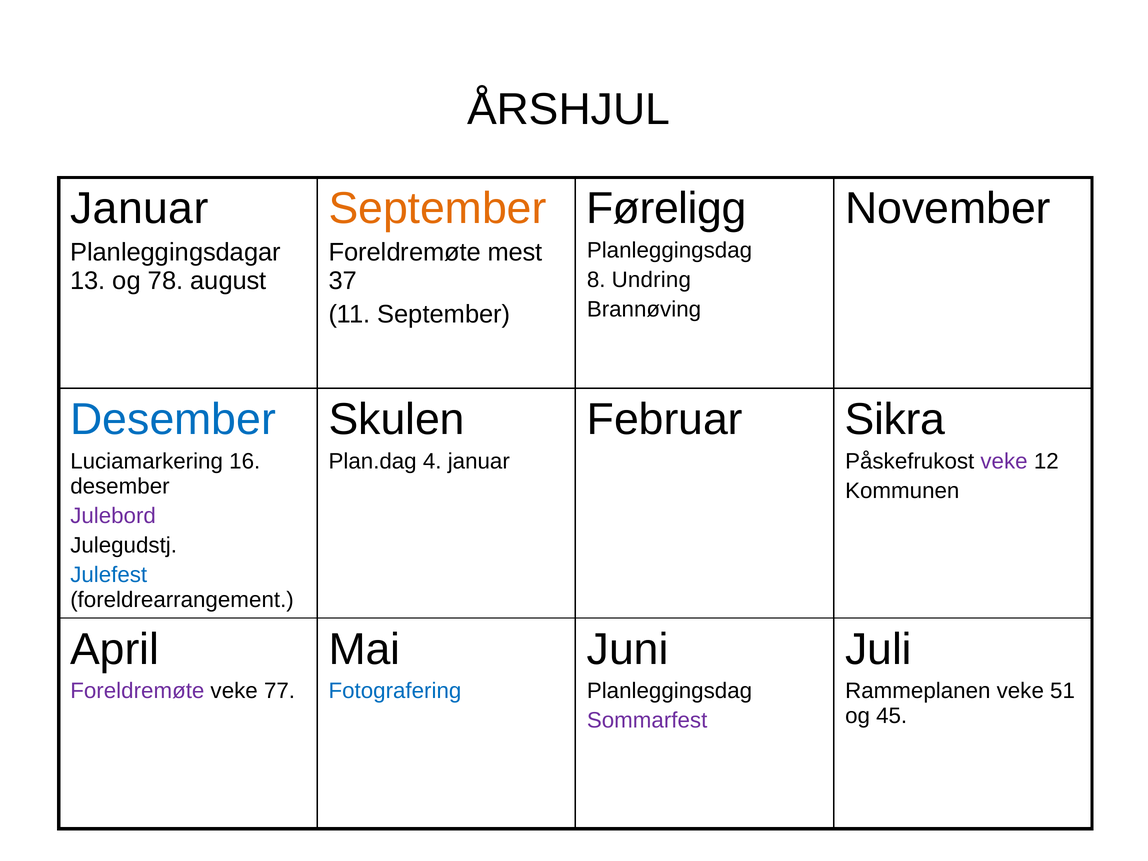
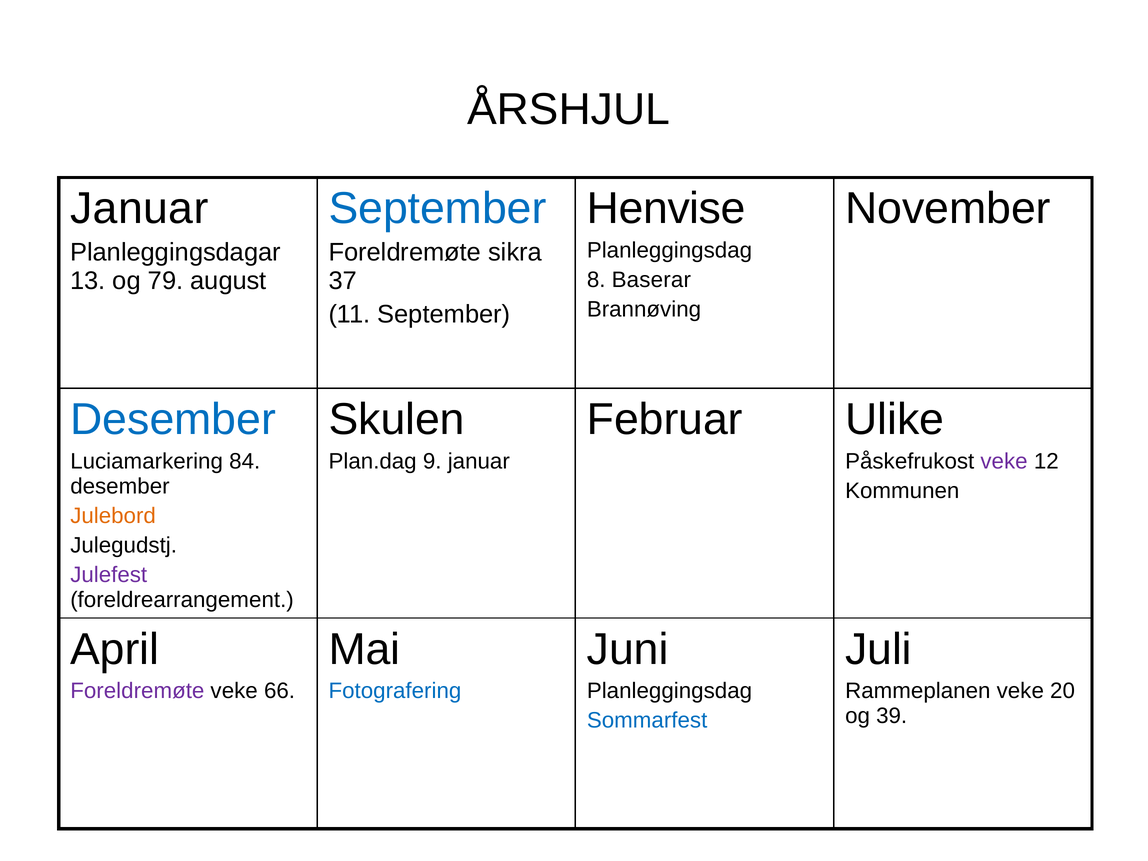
September colour: orange -> blue (438, 209)
Føreligg: Føreligg -> Henvise (666, 209)
mest: mest -> sikra (515, 253)
78: 78 -> 79 (166, 281)
Undring: Undring -> Baserar (651, 280)
Sikra: Sikra -> Ulike (895, 420)
16: 16 -> 84 (245, 461)
4: 4 -> 9 (432, 461)
Julebord colour: purple -> orange (113, 516)
Julefest colour: blue -> purple (109, 575)
77: 77 -> 66 (280, 691)
51: 51 -> 20 (1062, 691)
45: 45 -> 39 (892, 716)
Sommarfest colour: purple -> blue (647, 720)
